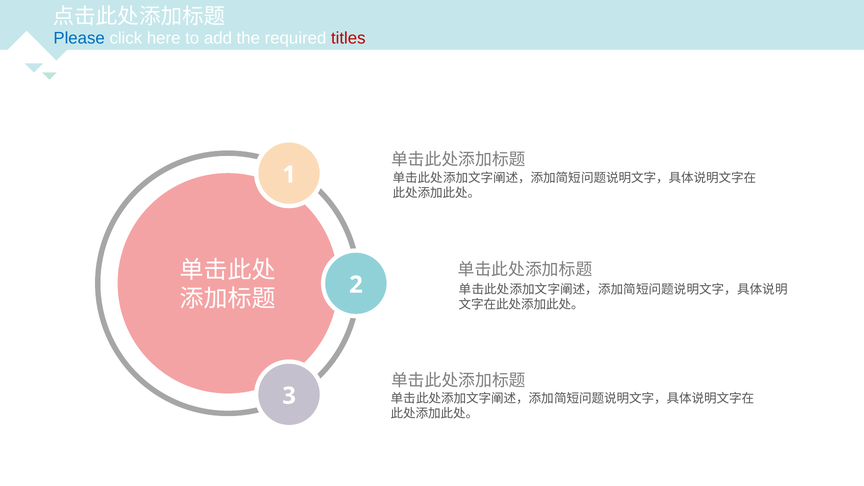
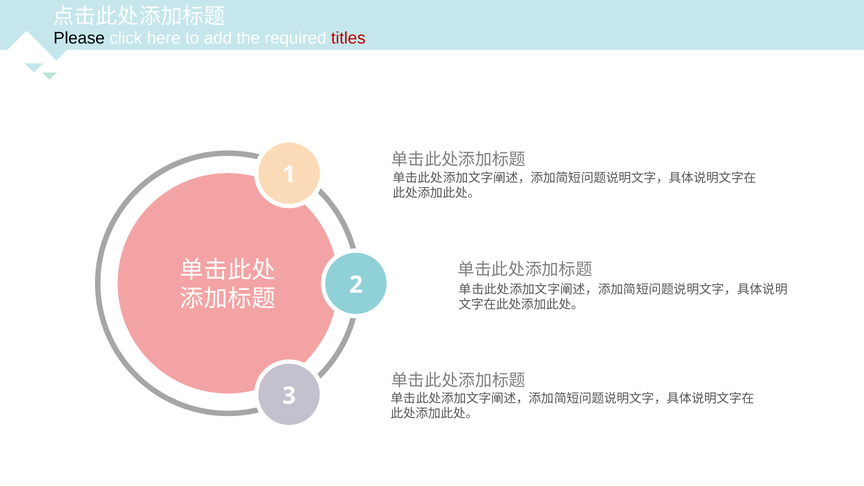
Please colour: blue -> black (79, 38)
